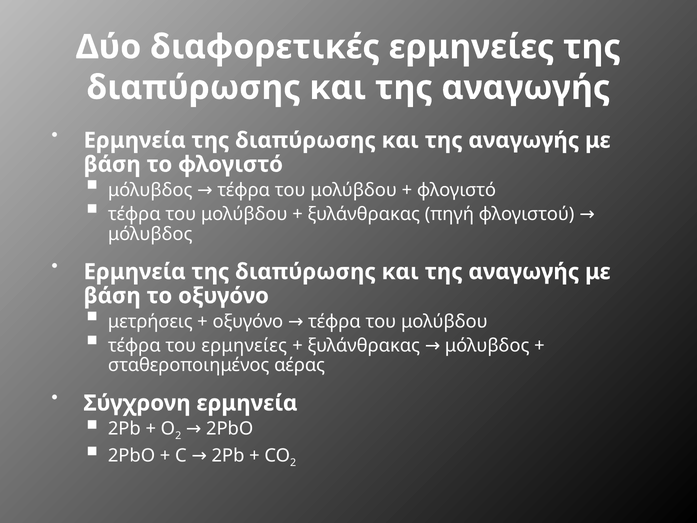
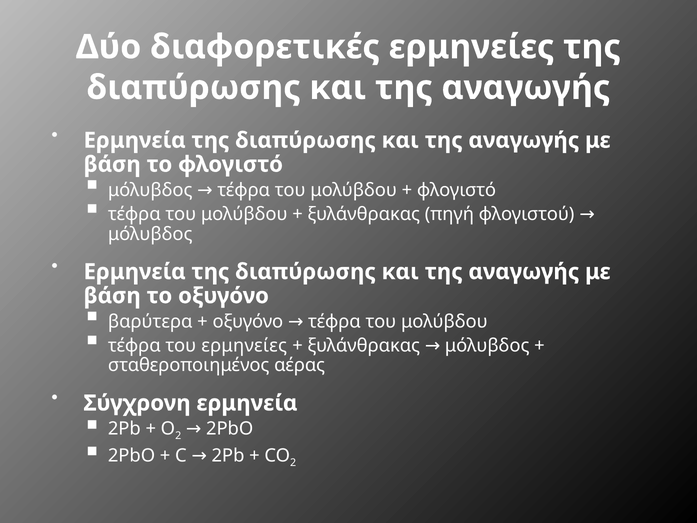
μετρήσεις: μετρήσεις -> βαρύτερα (150, 321)
